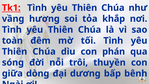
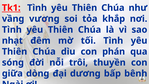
hương: hương -> vương (44, 19)
toàn: toàn -> nhạt (12, 41)
